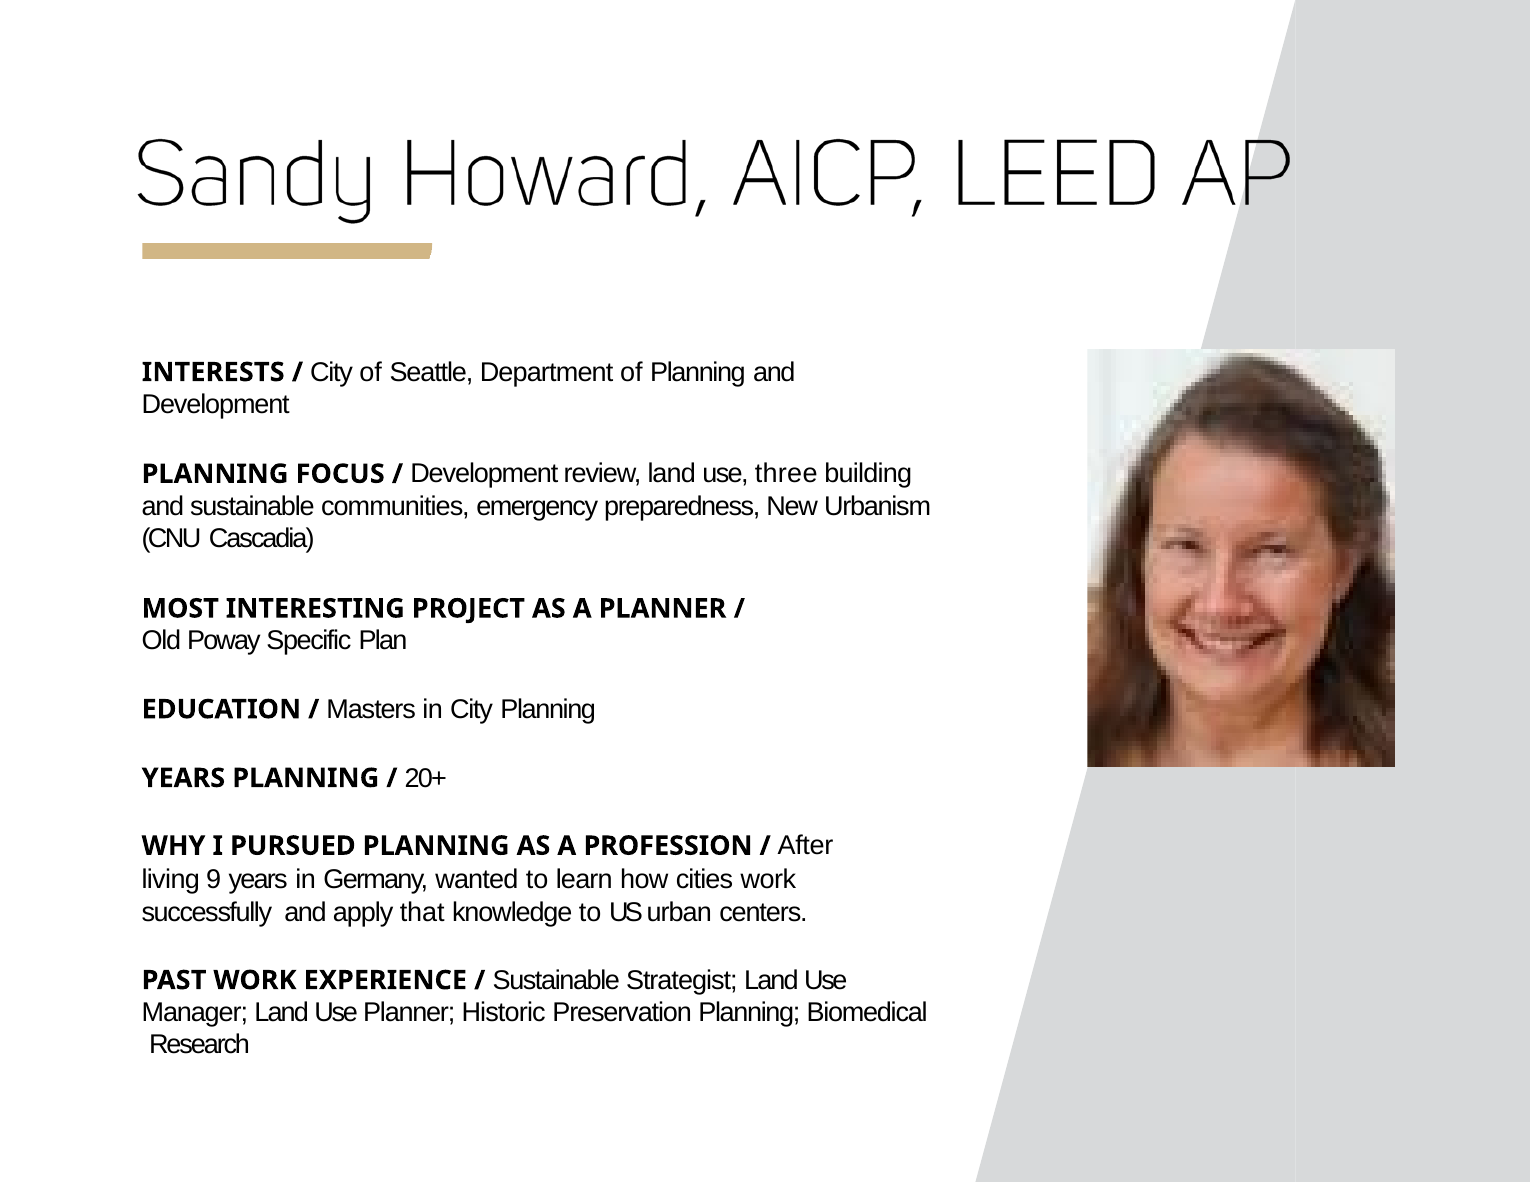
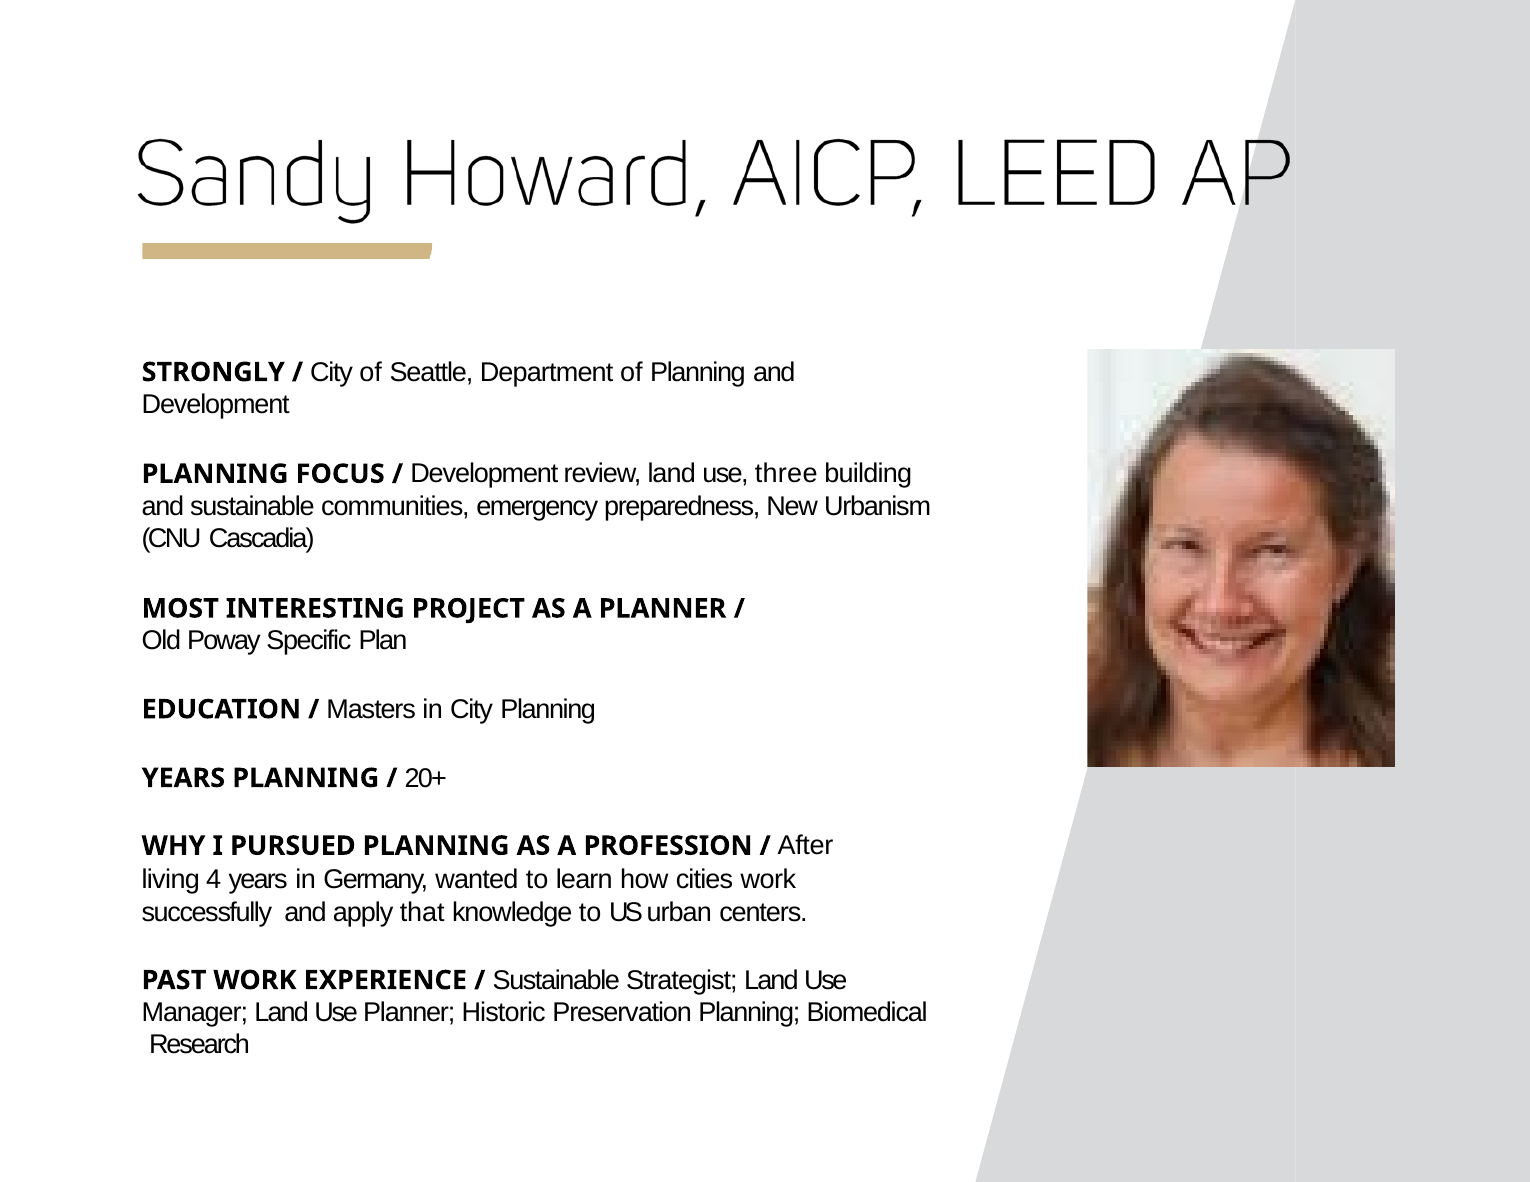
INTERESTS: INTERESTS -> STRONGLY (213, 372)
9: 9 -> 4 (214, 880)
